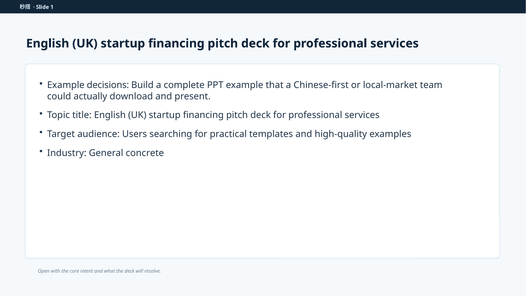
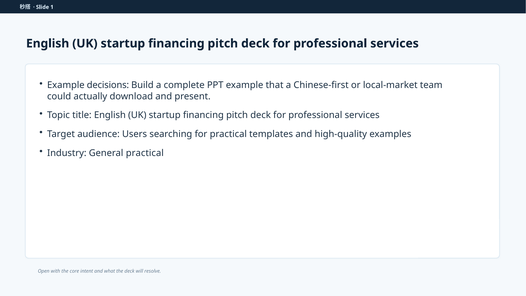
General concrete: concrete -> practical (145, 153)
